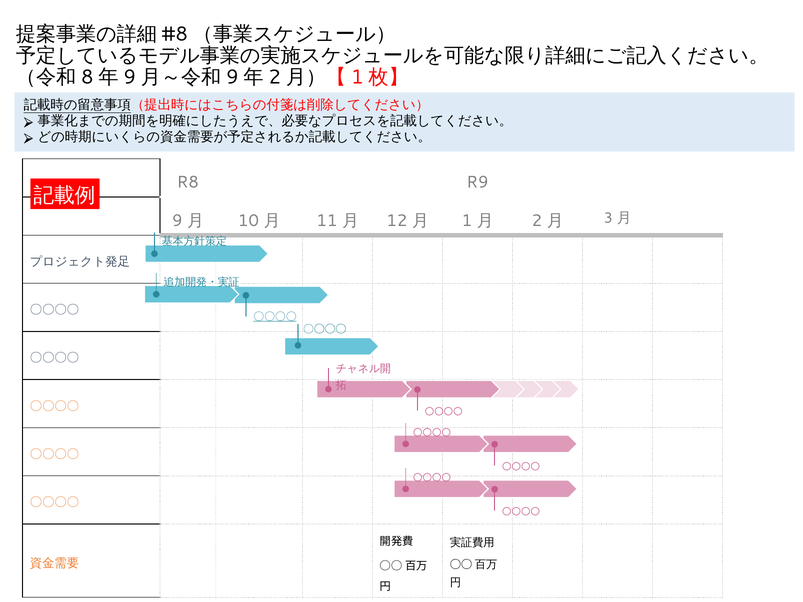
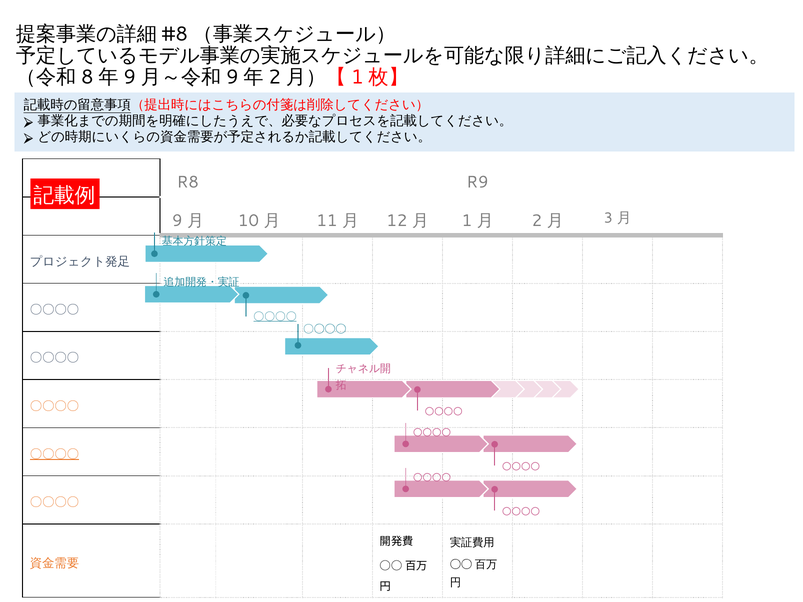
〇〇〇〇 underline: none -> present (54, 454)
